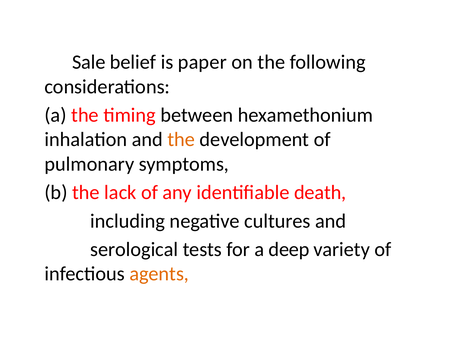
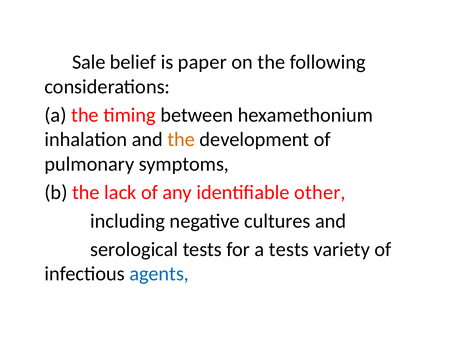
death: death -> other (320, 192)
a deep: deep -> tests (289, 249)
agents colour: orange -> blue (159, 274)
